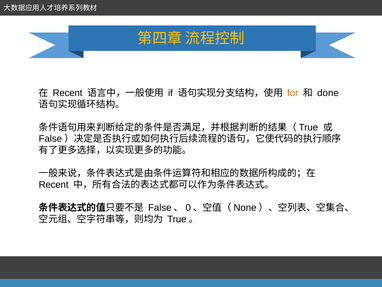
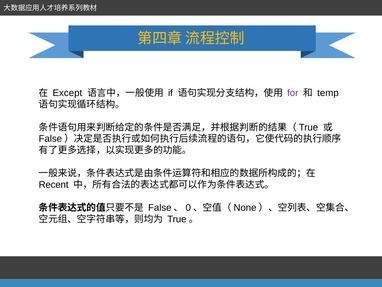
Recent: Recent -> Except (67, 93)
for colour: orange -> purple (293, 93)
done: done -> temp (328, 93)
